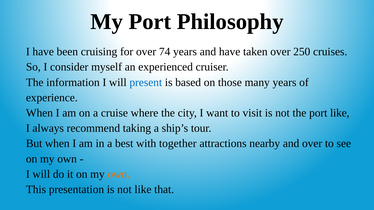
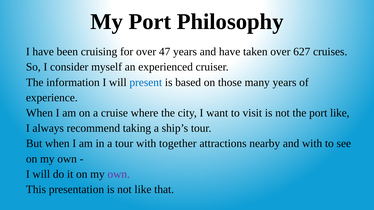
74: 74 -> 47 (165, 52)
250: 250 -> 627 (302, 52)
a best: best -> tour (124, 144)
and over: over -> with (312, 144)
own colour: orange -> purple (119, 174)
